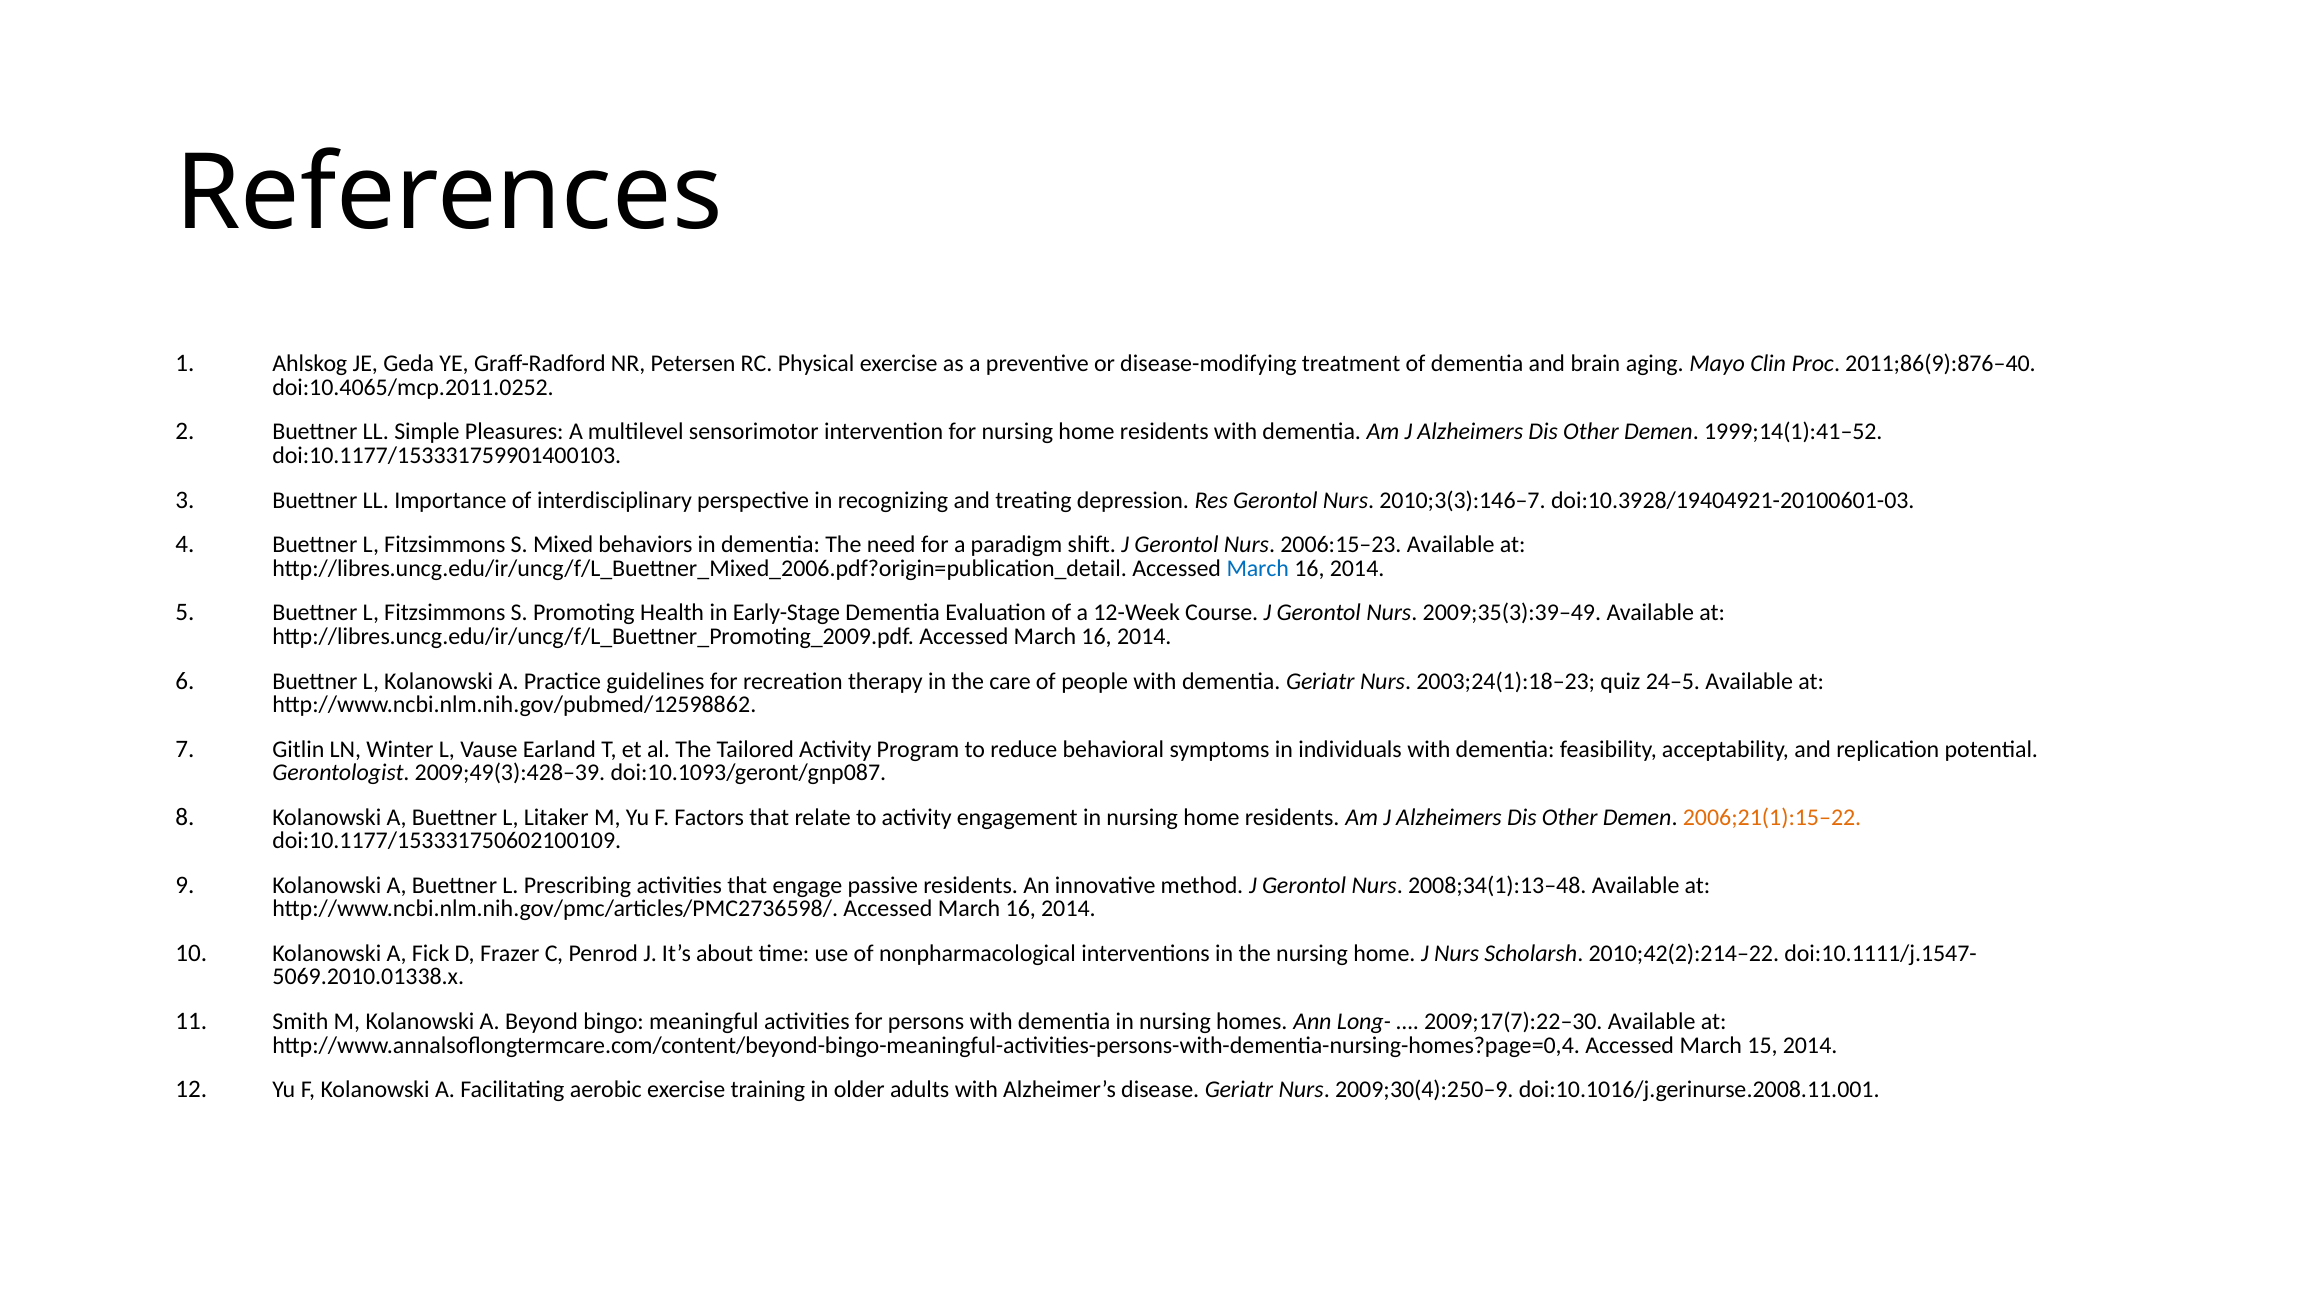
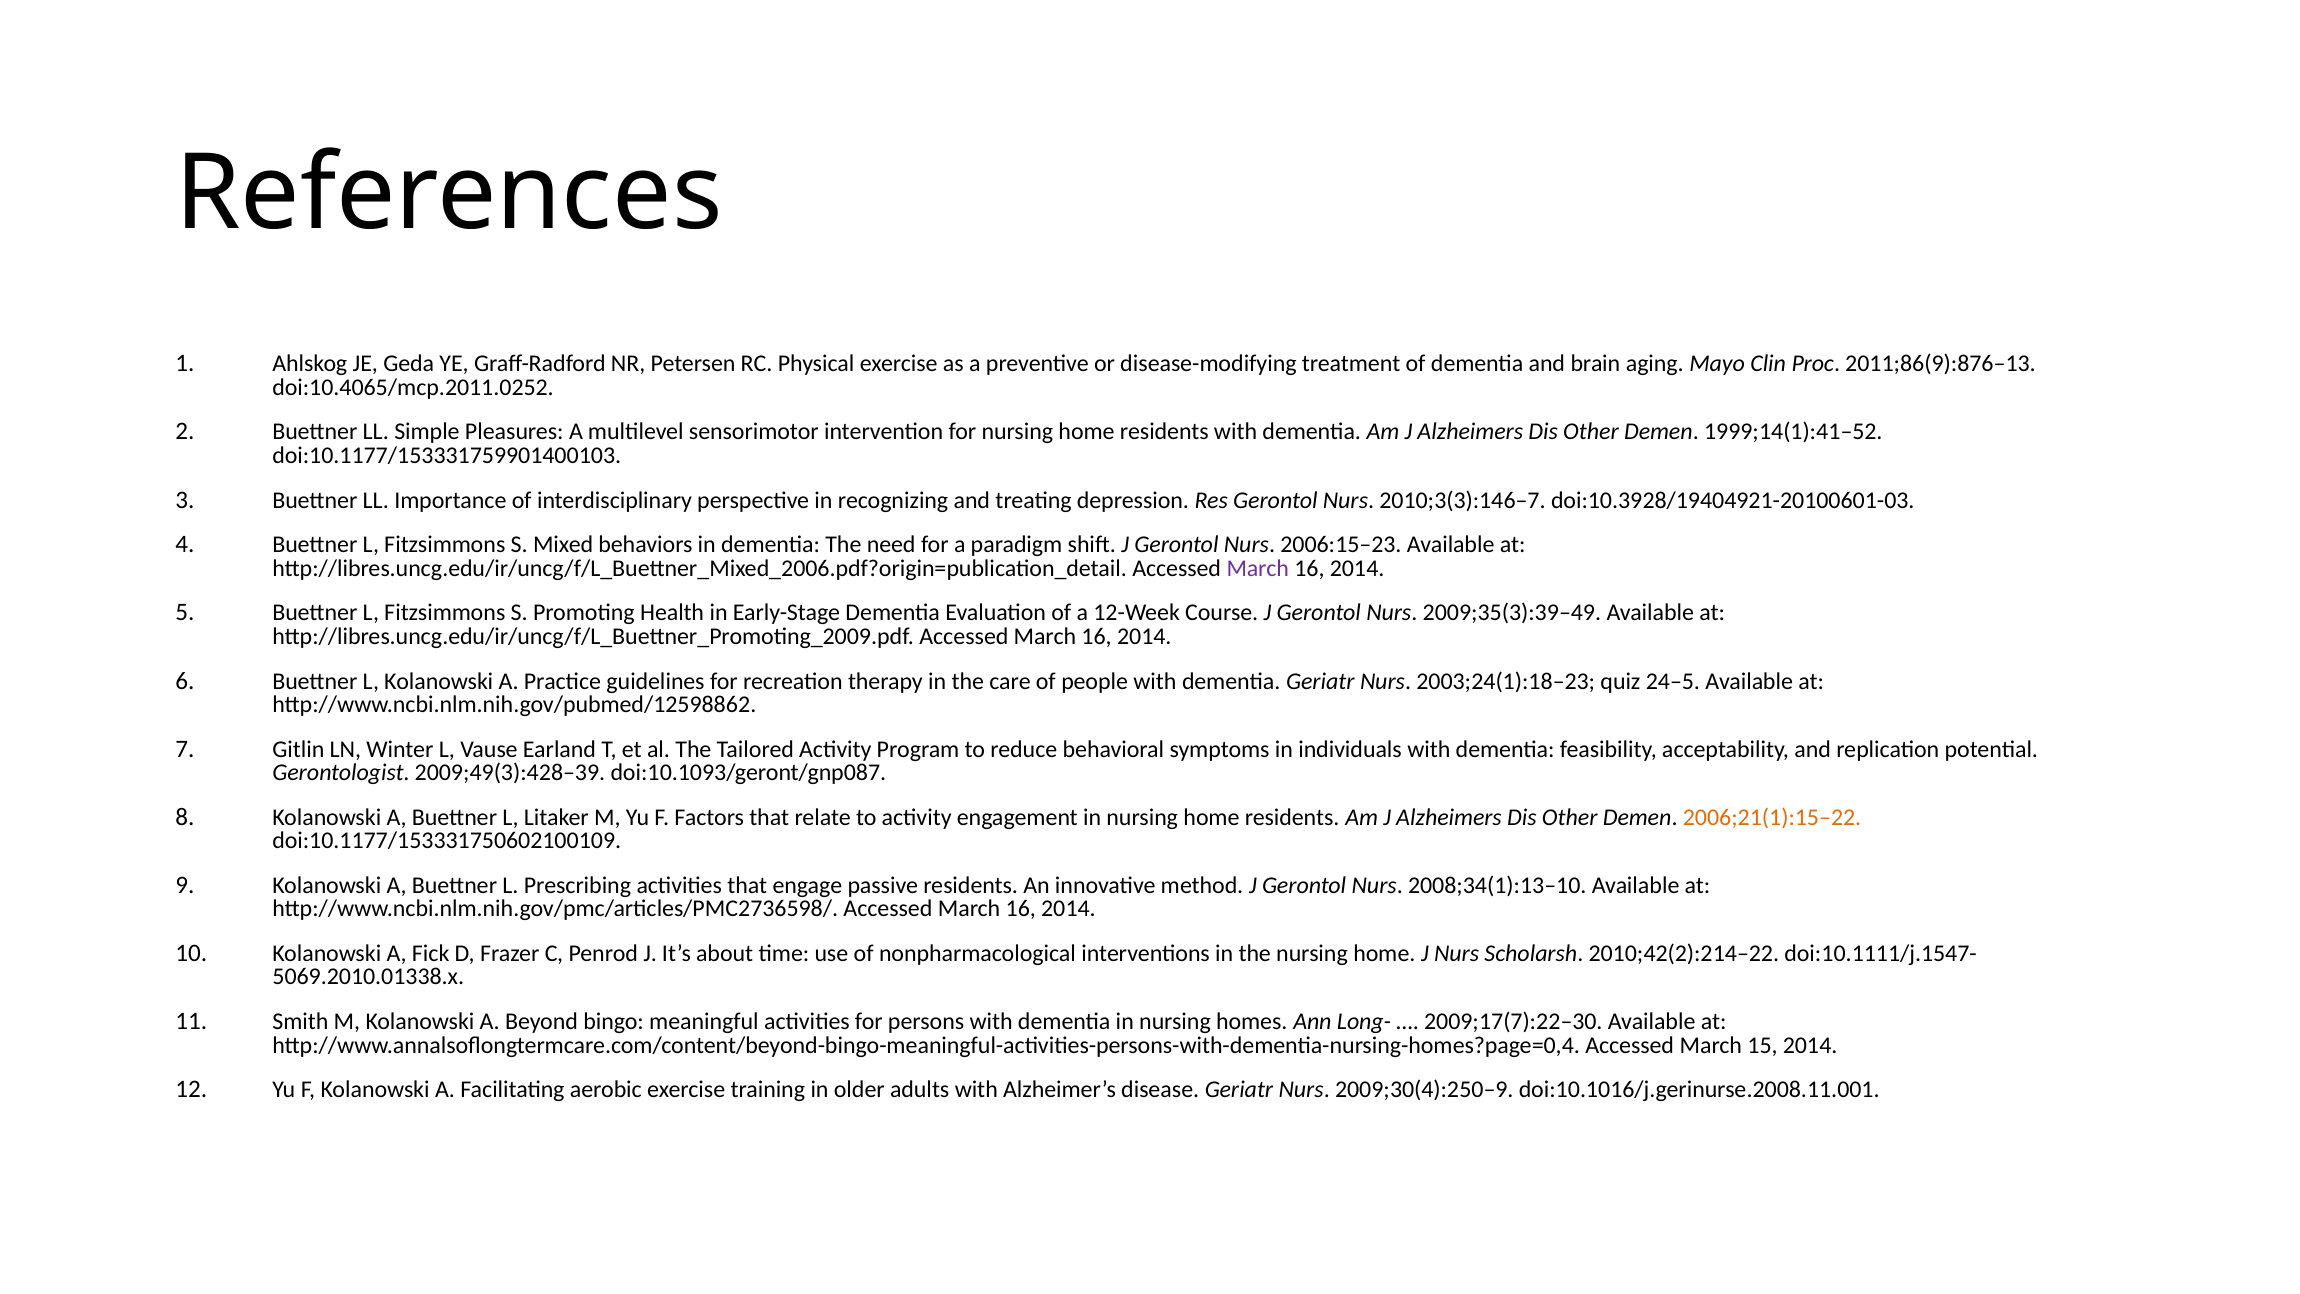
2011;86(9):876–40: 2011;86(9):876–40 -> 2011;86(9):876–13 (1941, 364)
March colour: blue -> purple (1258, 568)
2008;34(1):13–48: 2008;34(1):13–48 -> 2008;34(1):13–10 (1497, 885)
